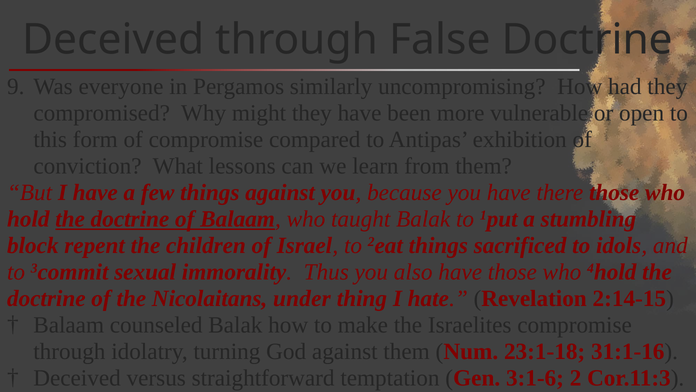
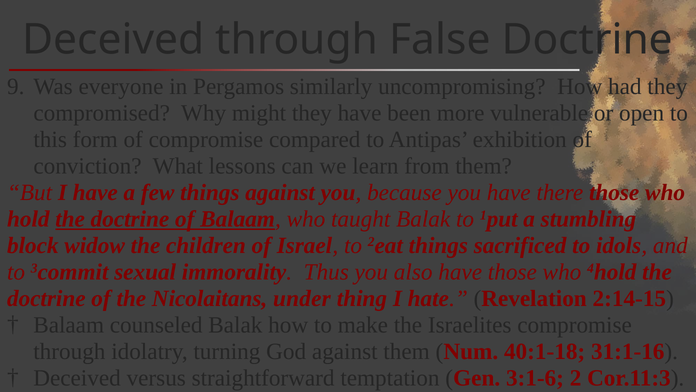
repent: repent -> widow (95, 245)
23:1-18: 23:1-18 -> 40:1-18 (545, 351)
